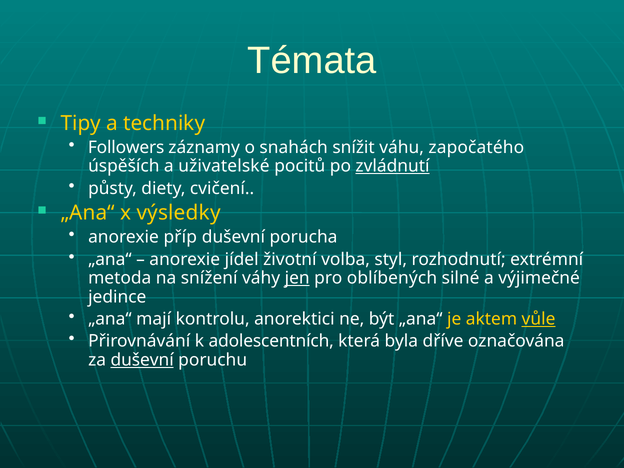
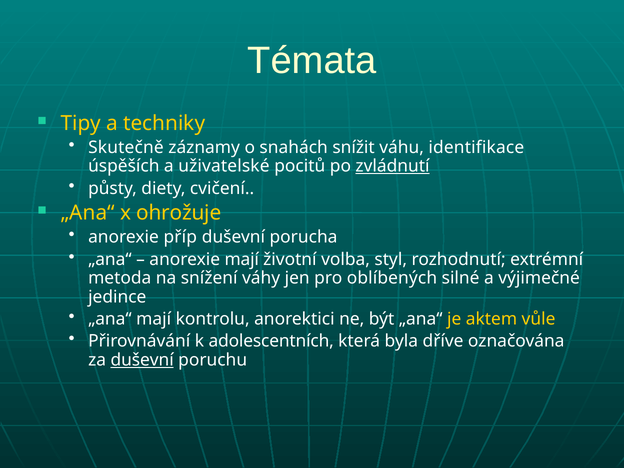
Followers: Followers -> Skutečně (126, 148)
započatého: započatého -> identifikace (476, 148)
výsledky: výsledky -> ohrožuje (179, 213)
anorexie jídel: jídel -> mají (242, 259)
jen underline: present -> none (297, 278)
vůle underline: present -> none (539, 319)
